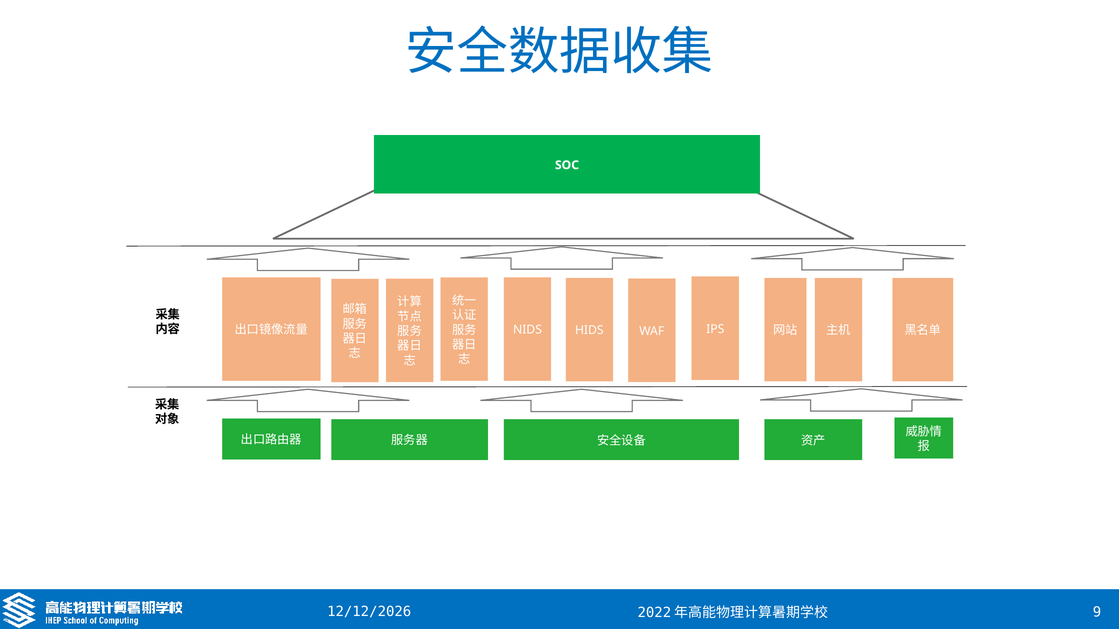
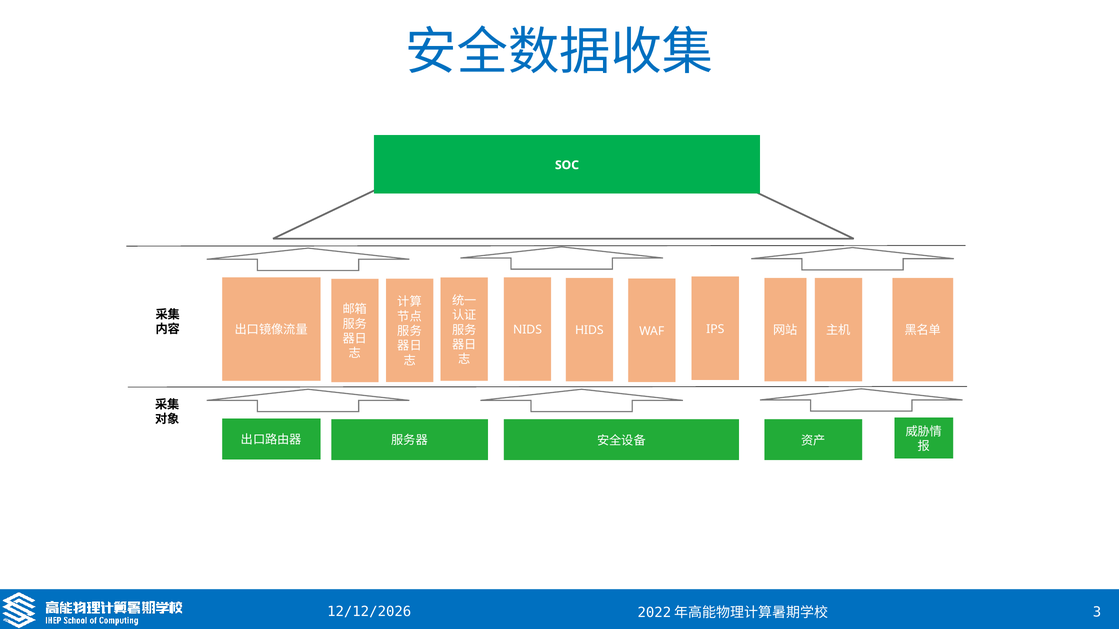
9: 9 -> 3 (1097, 613)
